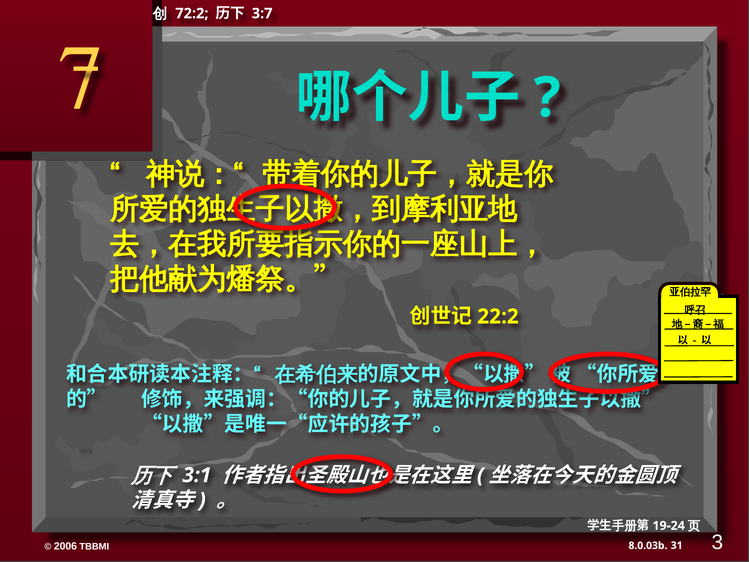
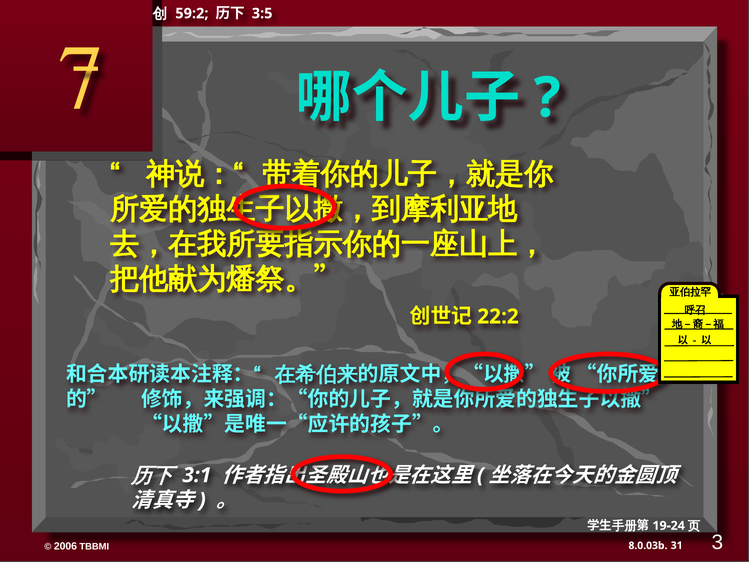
72:2: 72:2 -> 59:2 (192, 13)
3:7: 3:7 -> 3:5 (262, 13)
